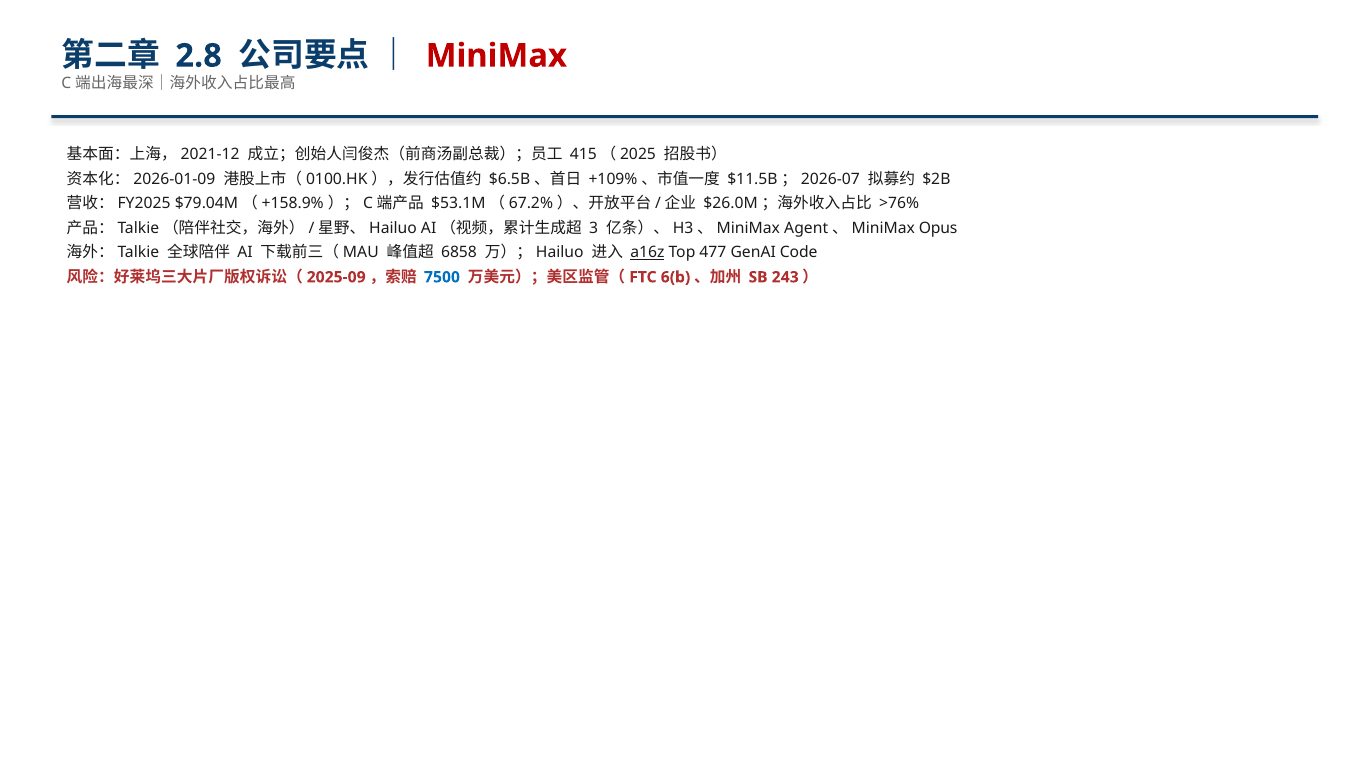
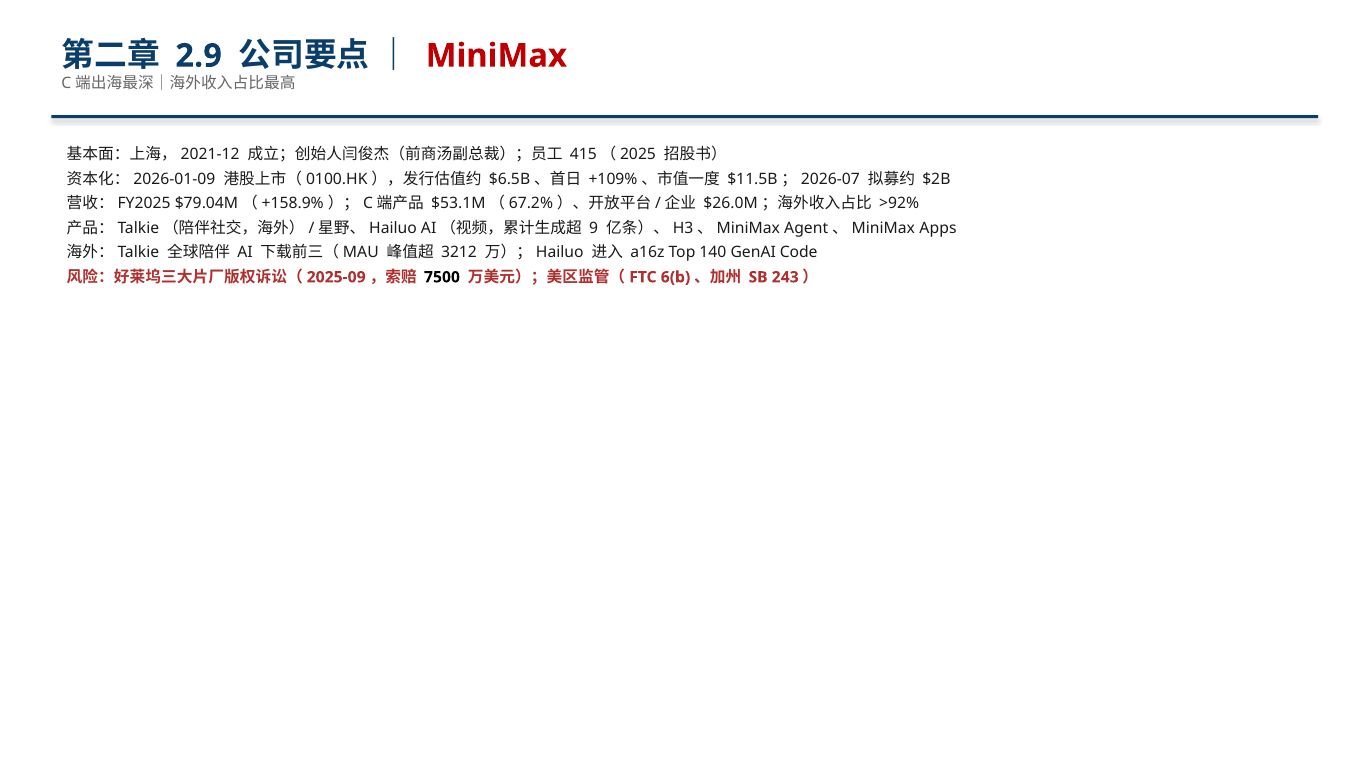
2.8: 2.8 -> 2.9 (199, 56)
>76%: >76% -> >92% (899, 203)
3: 3 -> 9 (594, 228)
Opus: Opus -> Apps (938, 228)
6858: 6858 -> 3212 (459, 253)
a16z underline: present -> none (647, 253)
477: 477 -> 140 (713, 253)
7500 colour: blue -> black (442, 277)
